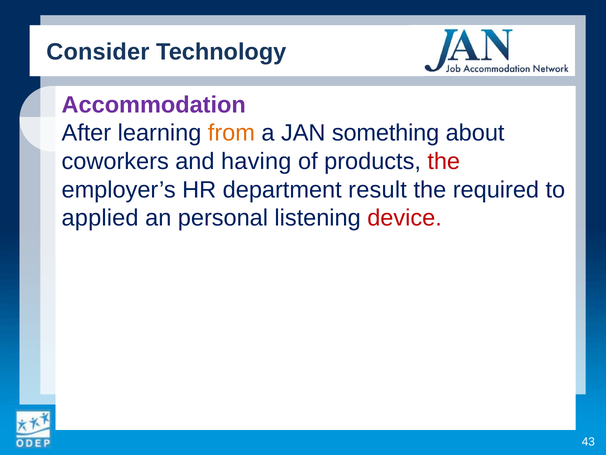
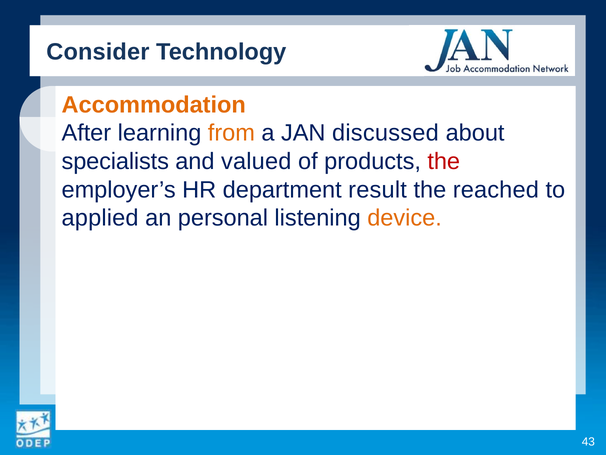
Accommodation colour: purple -> orange (154, 105)
something: something -> discussed (385, 133)
coworkers: coworkers -> specialists (115, 161)
having: having -> valued (256, 161)
required: required -> reached (496, 190)
device colour: red -> orange (405, 218)
